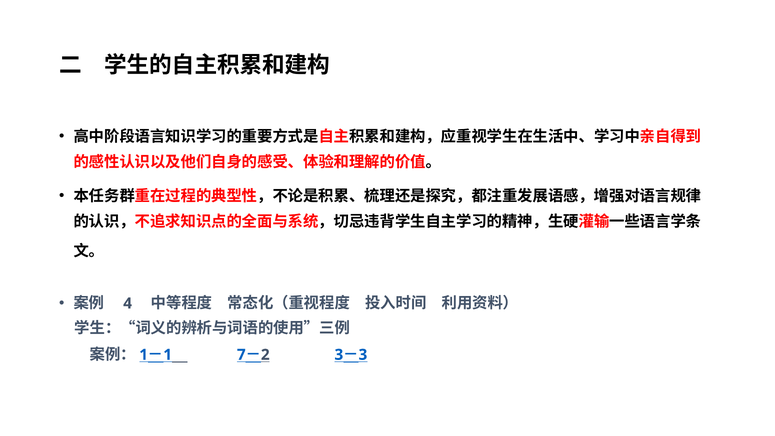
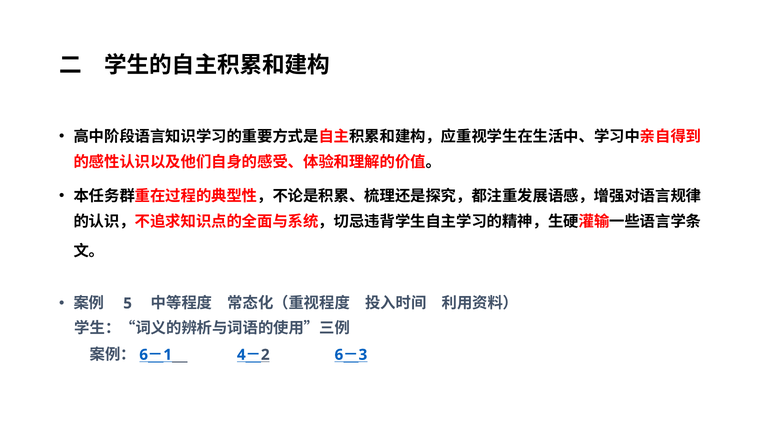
4: 4 -> 5 (128, 303)
1: 1 -> 6 (144, 355)
7: 7 -> 4 (241, 355)
2 3: 3 -> 6 (339, 355)
